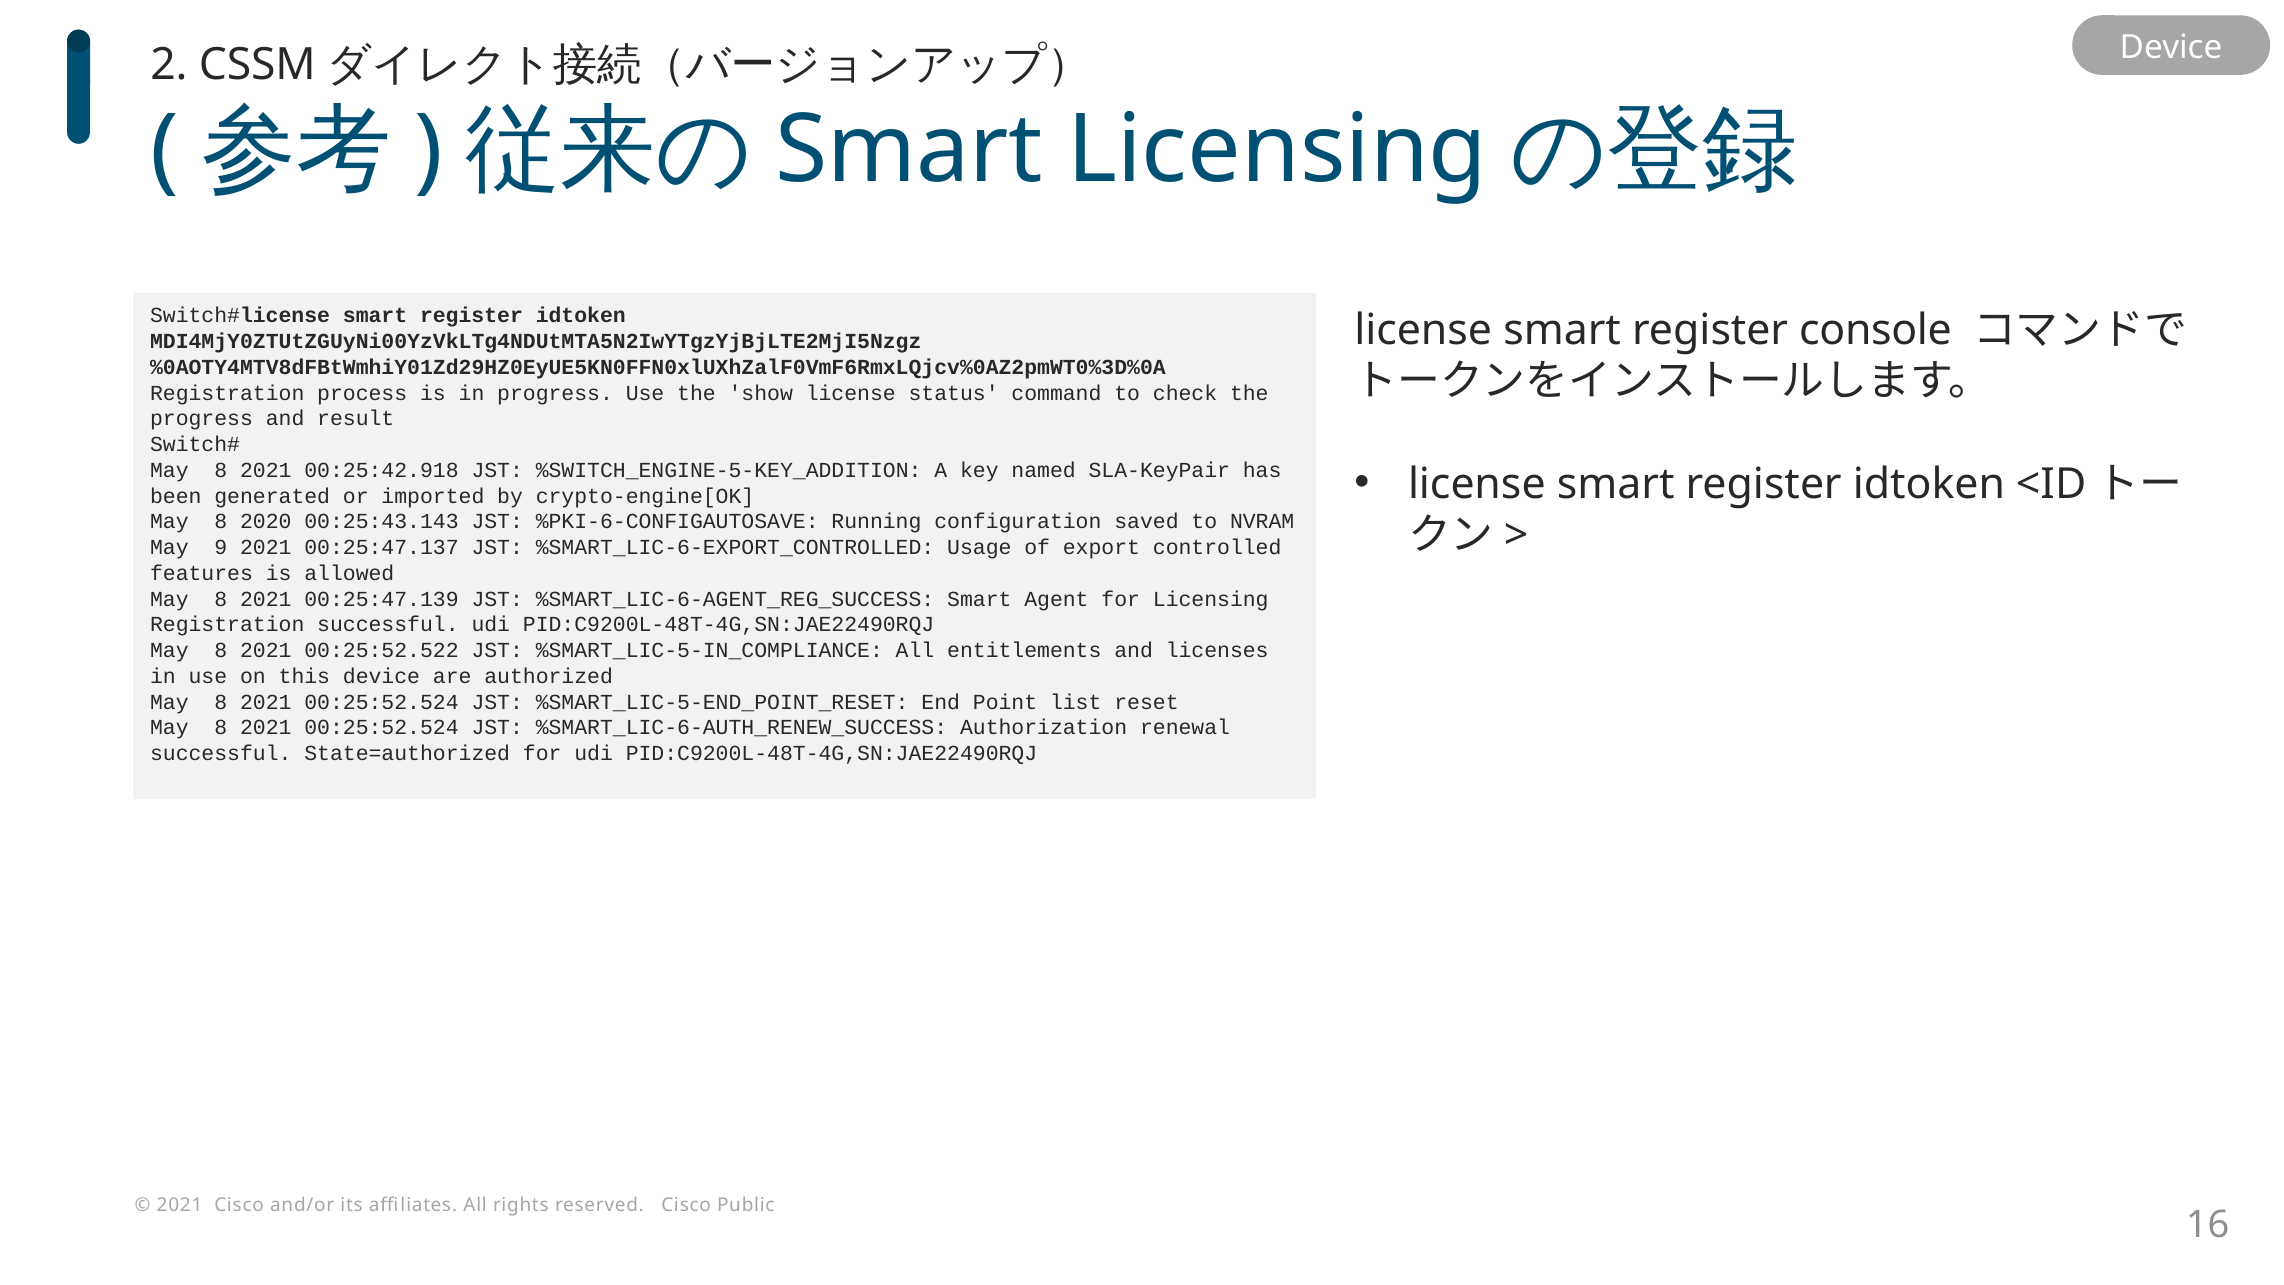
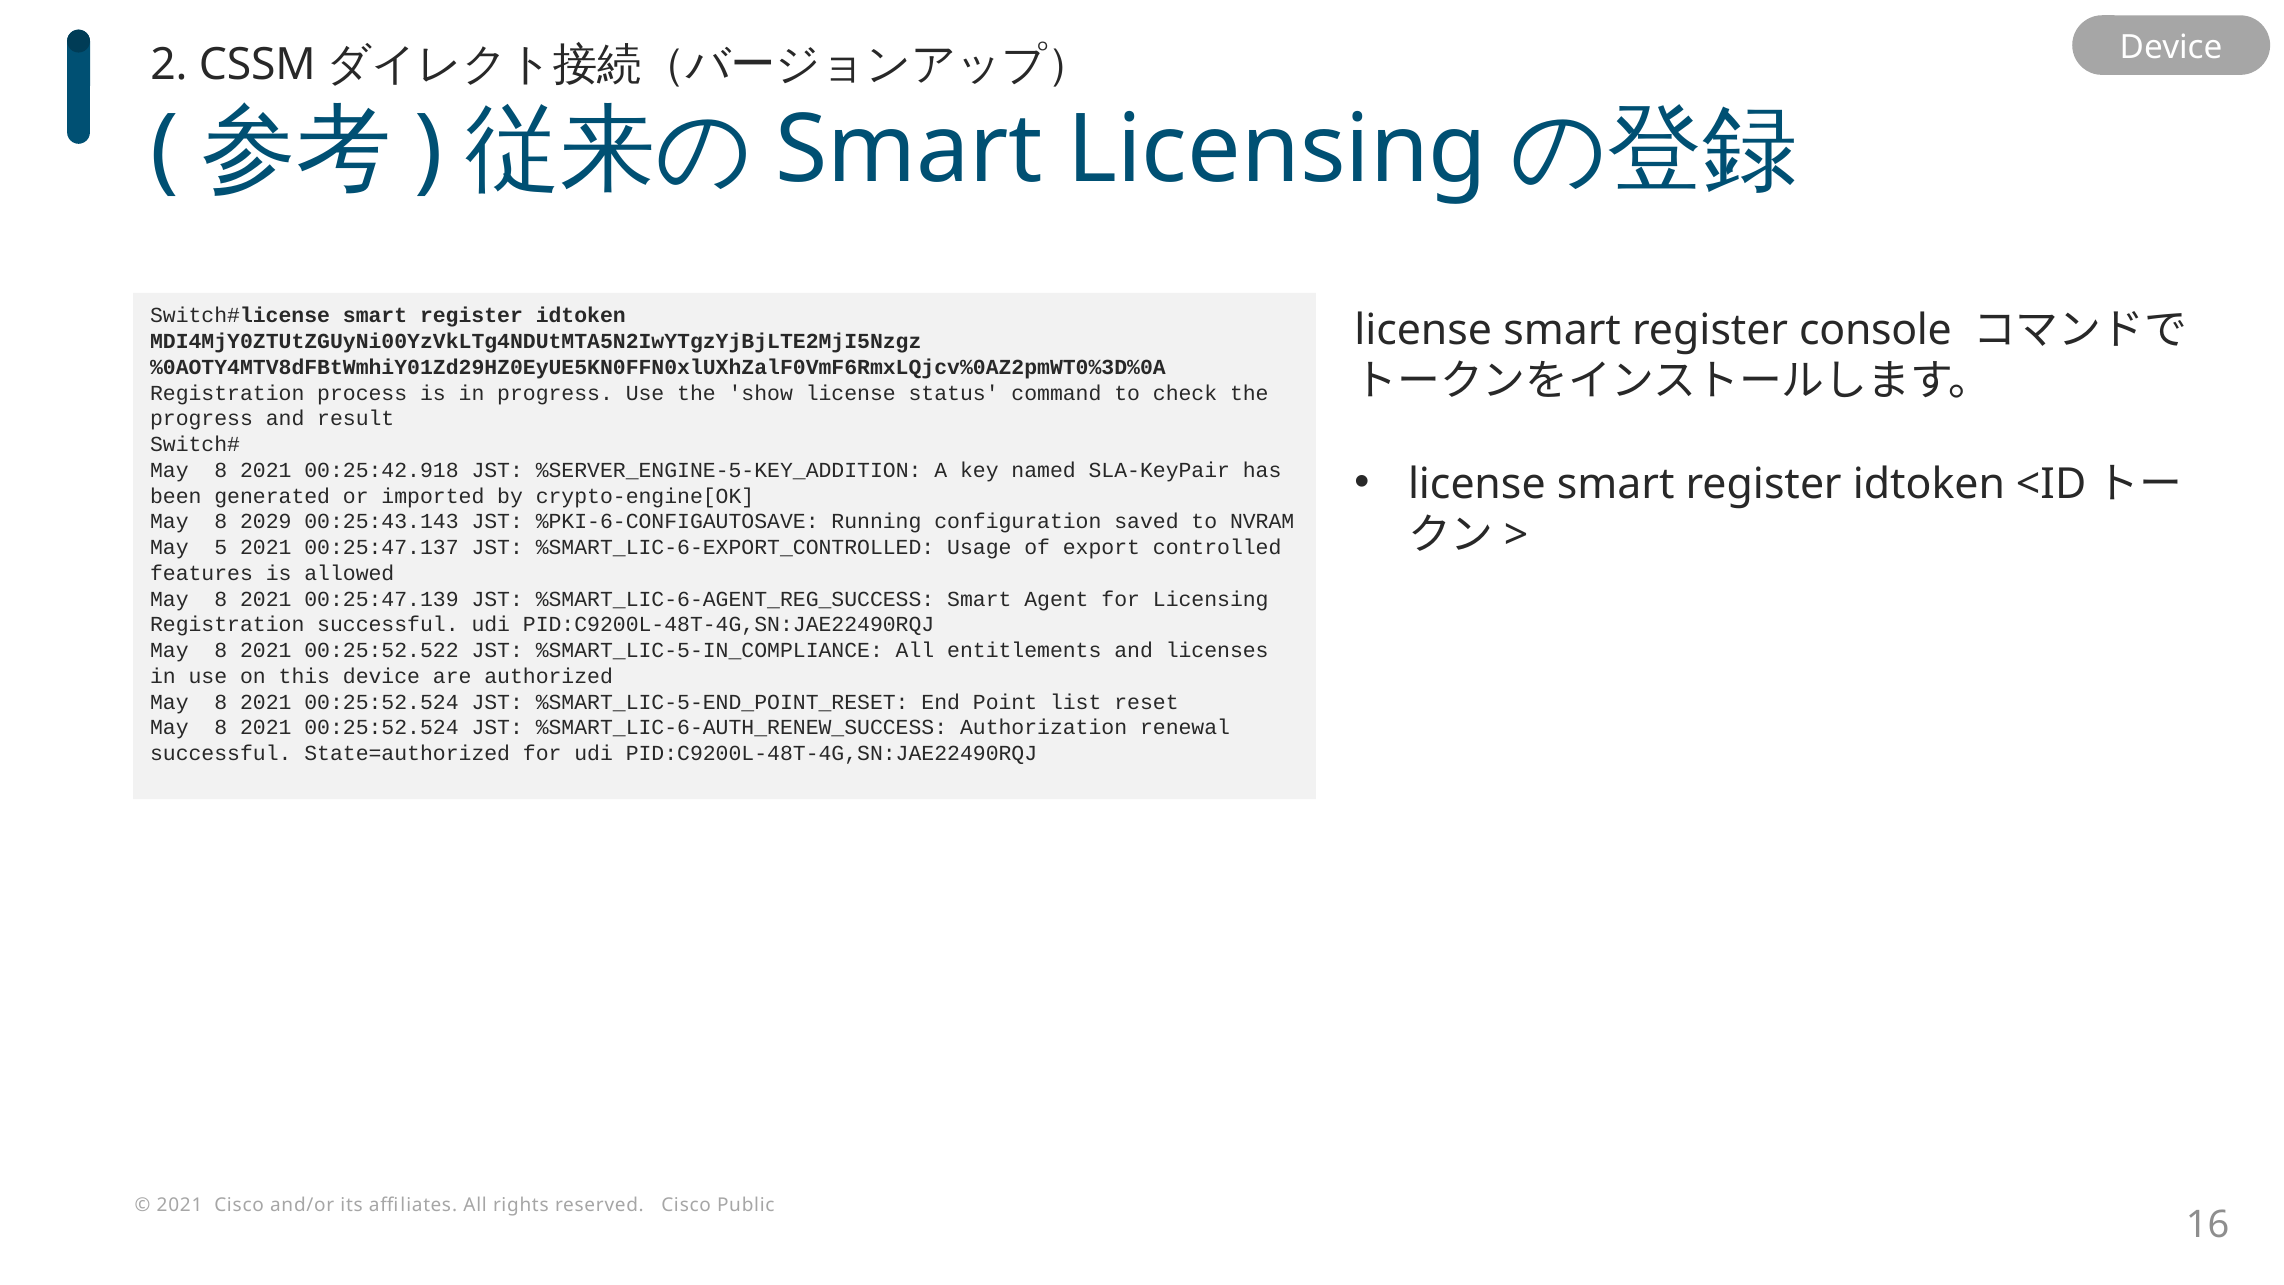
%SWITCH_ENGINE-5-KEY_ADDITION: %SWITCH_ENGINE-5-KEY_ADDITION -> %SERVER_ENGINE-5-KEY_ADDITION (729, 470)
2020: 2020 -> 2029 (266, 522)
9: 9 -> 5 (221, 547)
